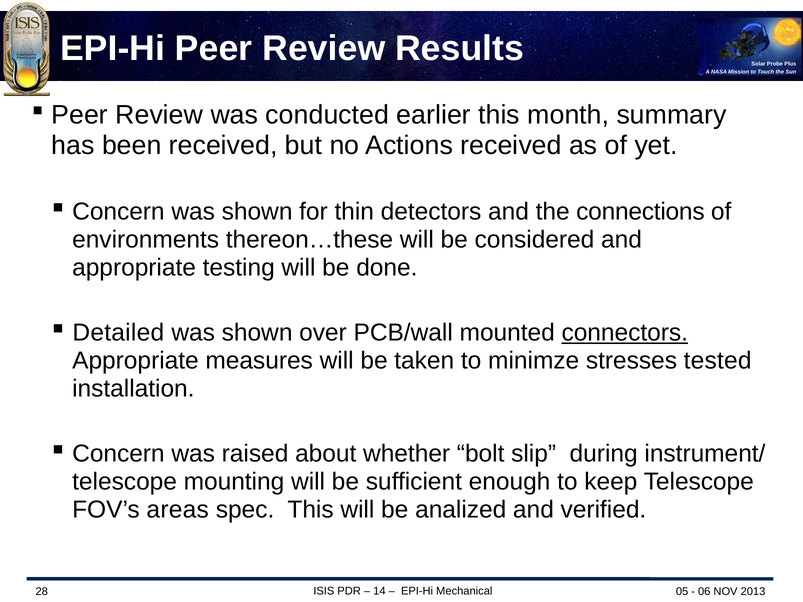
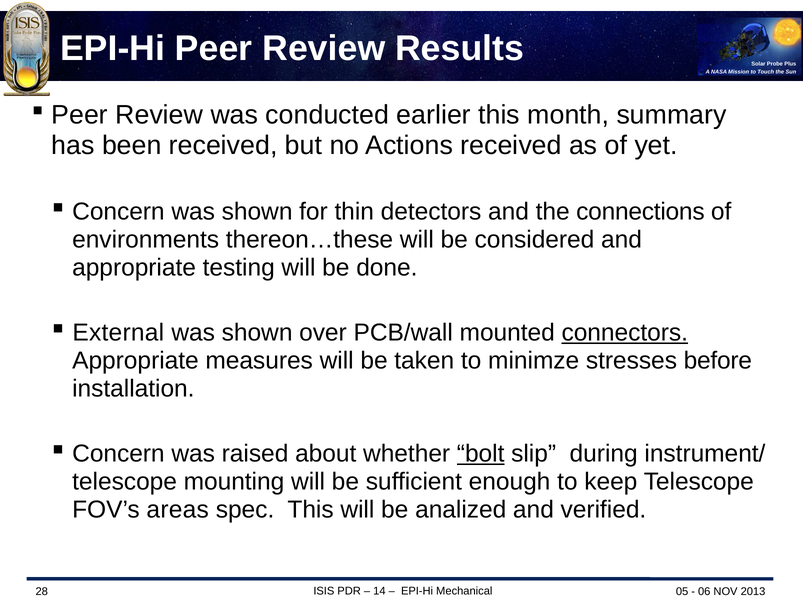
Detailed: Detailed -> External (118, 333)
tested: tested -> before (718, 361)
bolt underline: none -> present (481, 454)
